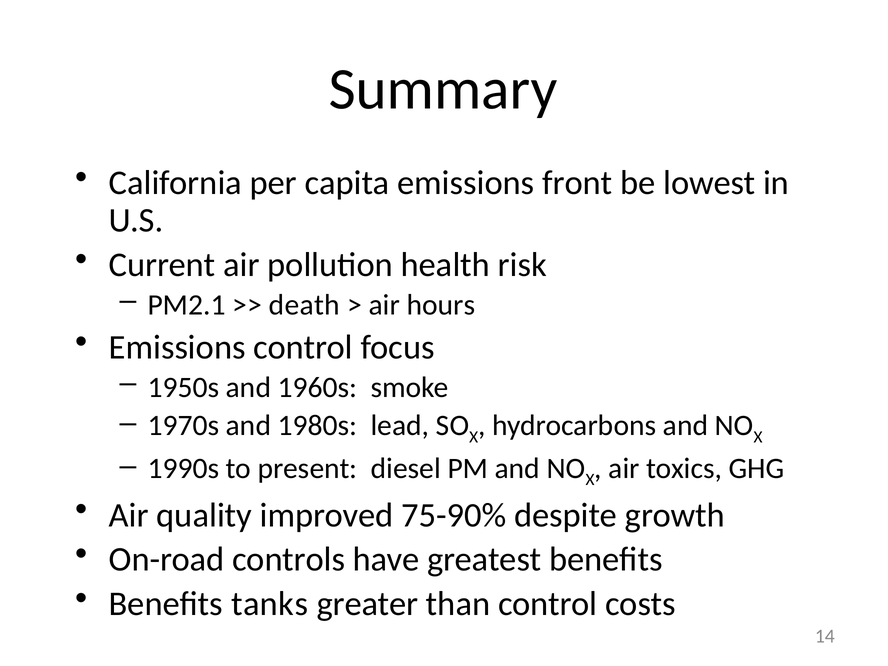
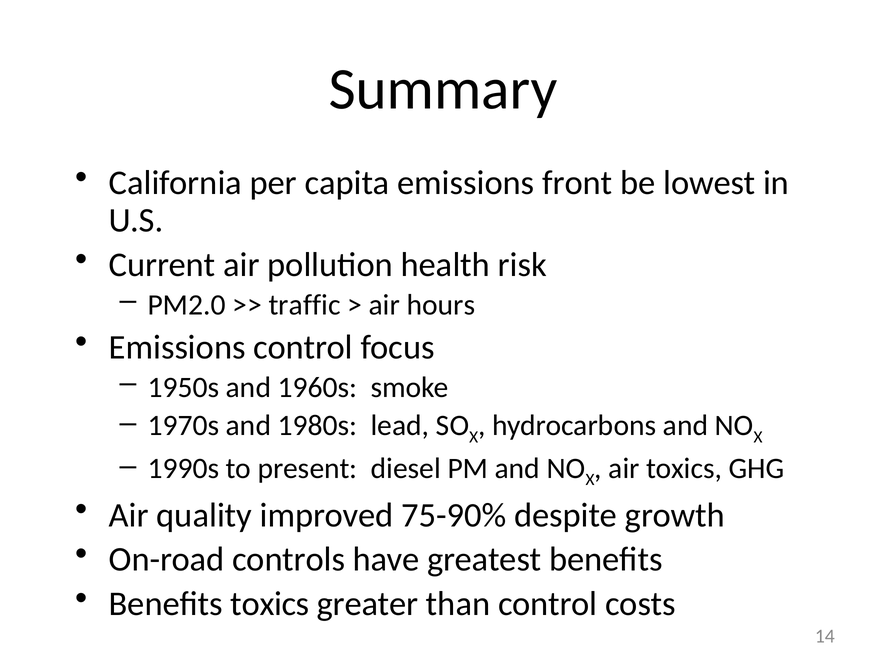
PM2.1: PM2.1 -> PM2.0 (187, 305)
death: death -> traffic (305, 305)
Benefits tanks: tanks -> toxics (270, 604)
